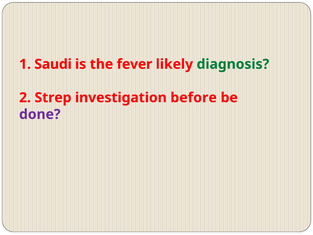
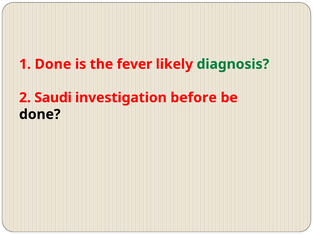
1 Saudi: Saudi -> Done (53, 64)
Strep: Strep -> Saudi (53, 98)
done colour: purple -> black (40, 114)
